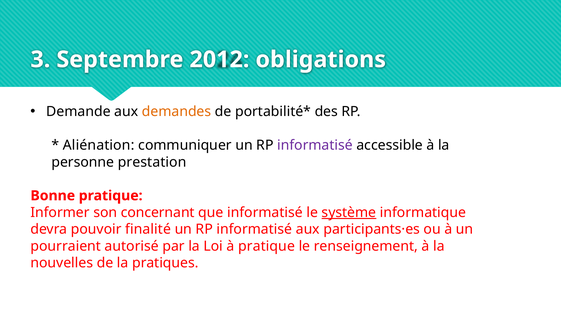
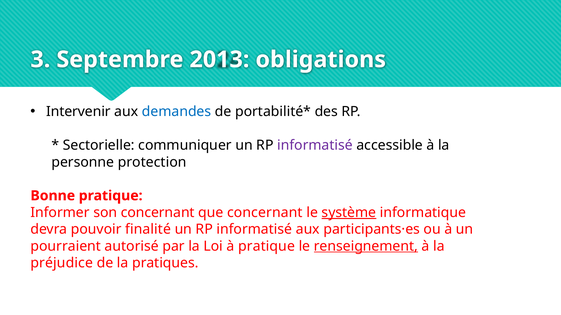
2012: 2012 -> 2013 (219, 60)
Demande: Demande -> Intervenir (78, 112)
demandes colour: orange -> blue (177, 112)
Aliénation: Aliénation -> Sectorielle (99, 146)
prestation: prestation -> protection (152, 162)
que informatisé: informatisé -> concernant (265, 213)
renseignement underline: none -> present (366, 246)
nouvelles: nouvelles -> préjudice (62, 263)
